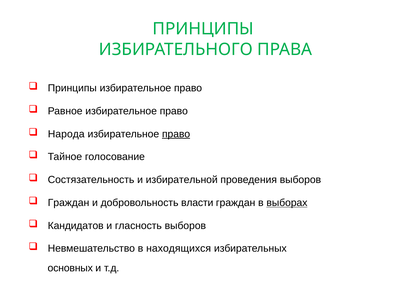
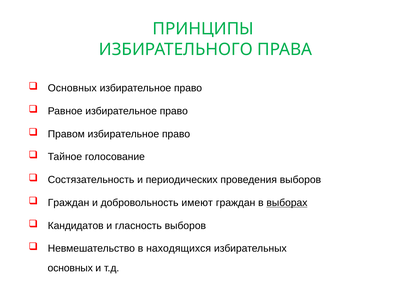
Принципы: Принципы -> Основных (72, 88)
Народа: Народа -> Правом (66, 134)
право underline: present -> none (176, 134)
избирательной: избирательной -> периодических (182, 180)
власти: власти -> имеют (197, 203)
